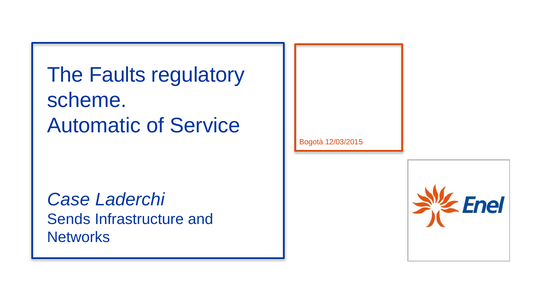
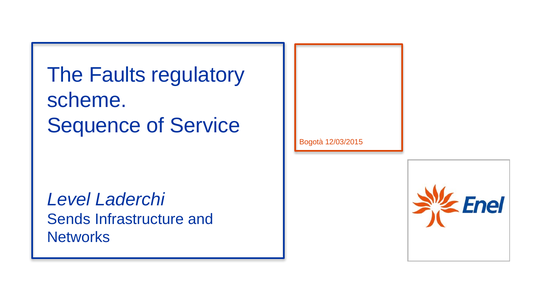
Automatic: Automatic -> Sequence (94, 126)
Case: Case -> Level (69, 200)
